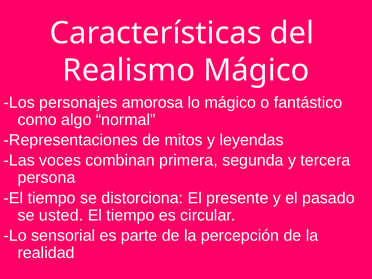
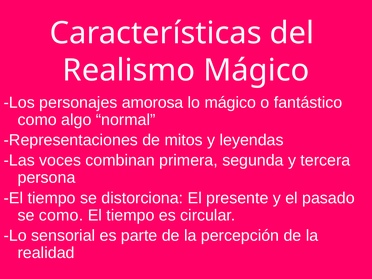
se usted: usted -> como (61, 215)
